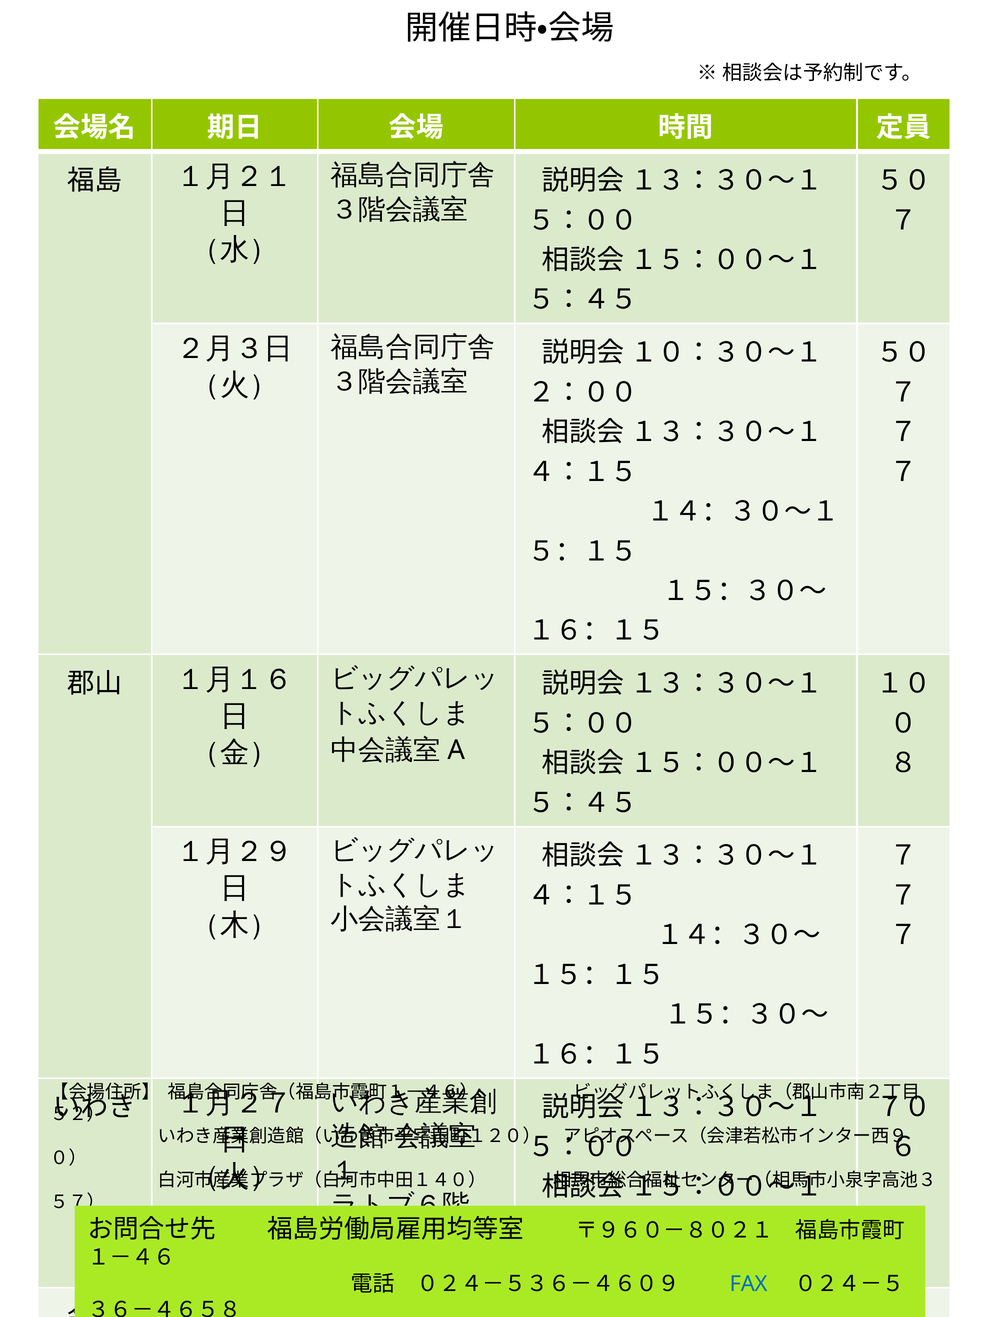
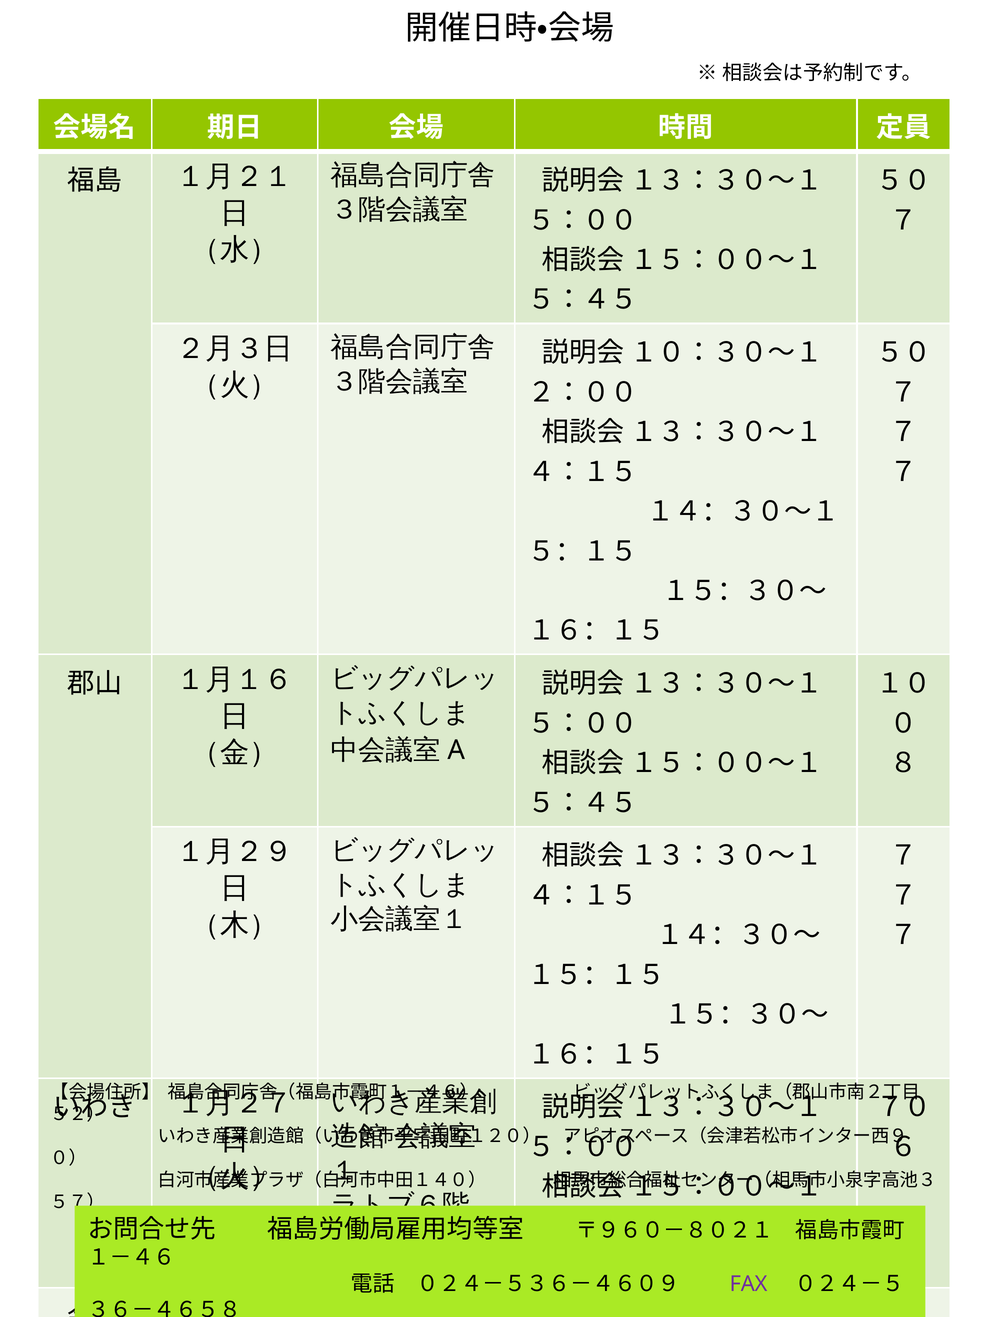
FAX colour: blue -> purple (749, 1284)
